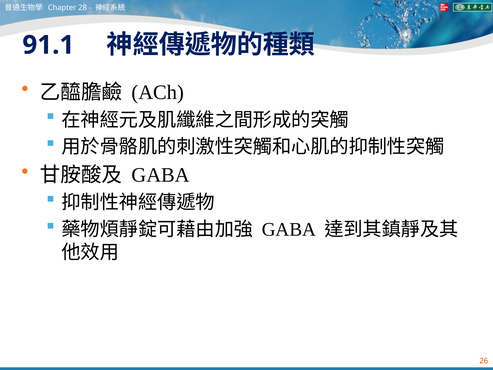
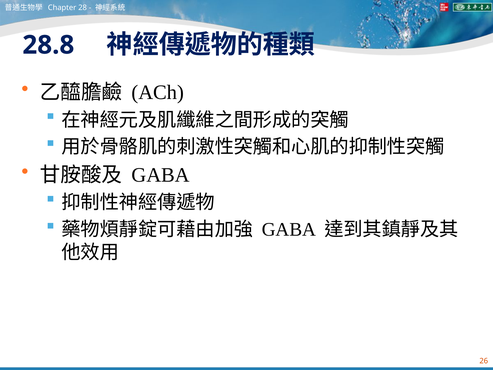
91.1: 91.1 -> 28.8 (48, 45)
